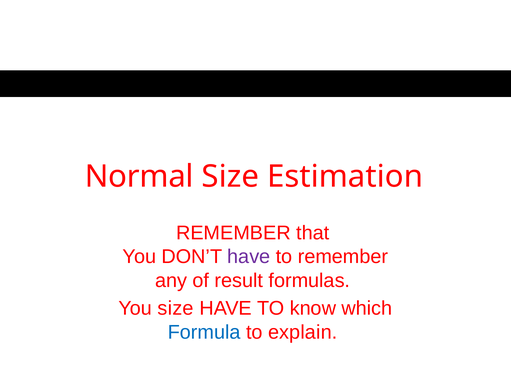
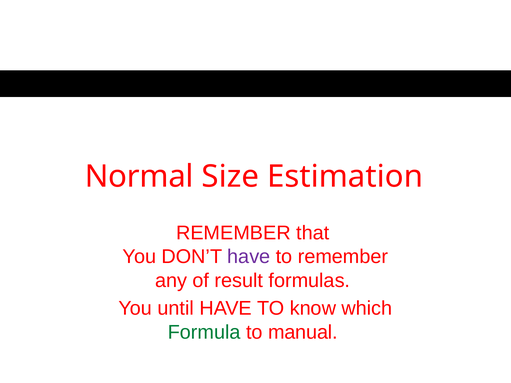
You size: size -> until (176, 309)
Formula colour: blue -> green (204, 332)
explain: explain -> manual (303, 332)
